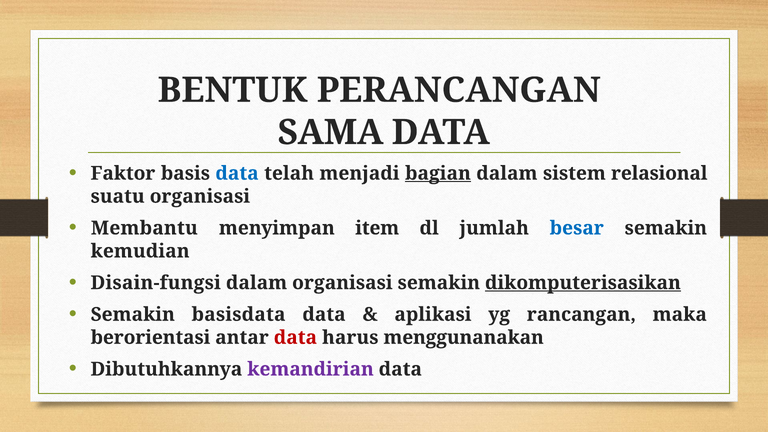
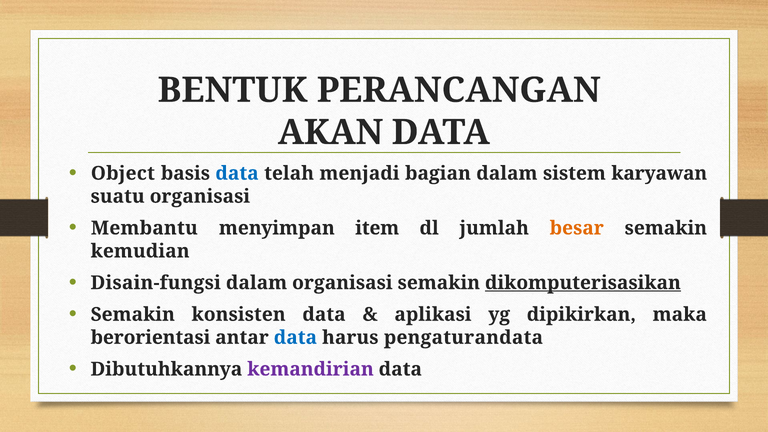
SAMA: SAMA -> AKAN (330, 132)
Faktor: Faktor -> Object (123, 173)
bagian underline: present -> none (438, 173)
relasional: relasional -> karyawan (659, 173)
besar colour: blue -> orange (577, 228)
basisdata: basisdata -> konsisten (239, 314)
rancangan: rancangan -> dipikirkan (581, 314)
data colour: red -> blue (295, 338)
menggunanakan: menggunanakan -> pengaturandata (463, 338)
